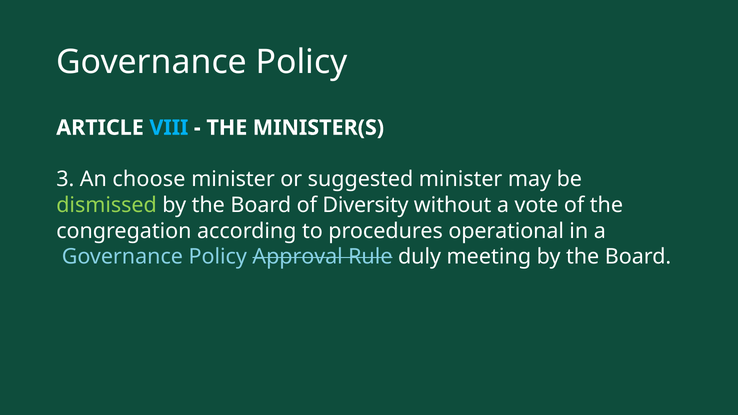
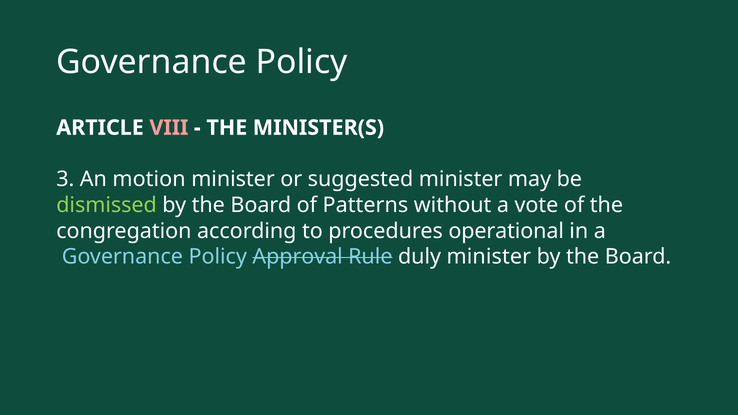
VIII colour: light blue -> pink (169, 128)
choose: choose -> motion (149, 179)
Diversity: Diversity -> Patterns (365, 205)
duly meeting: meeting -> minister (489, 257)
